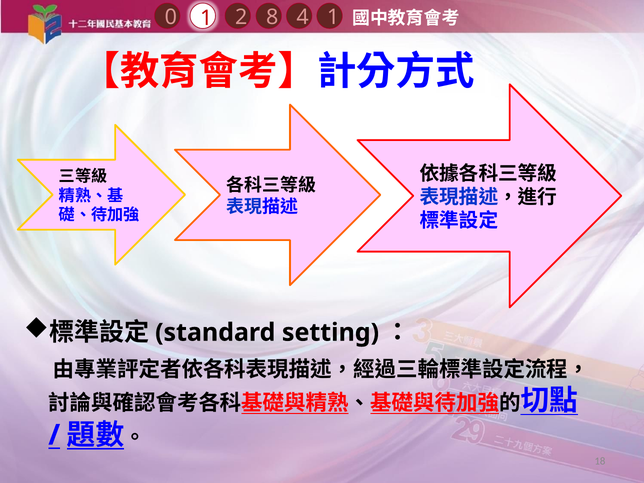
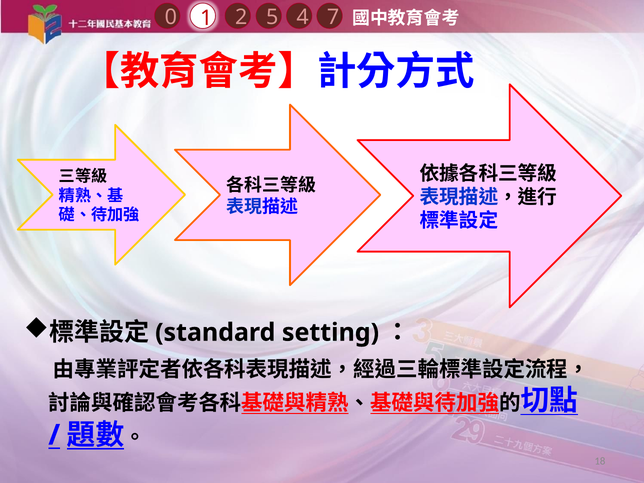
4 1: 1 -> 7 (333, 17)
8: 8 -> 5 (272, 17)
